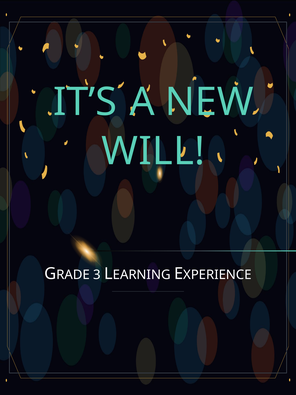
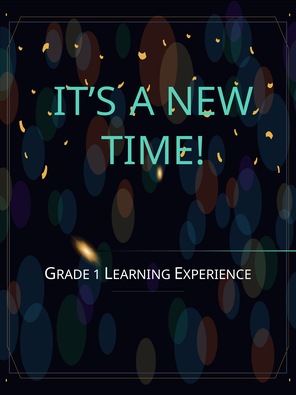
WILL: WILL -> TIME (153, 151)
3: 3 -> 1 (97, 275)
